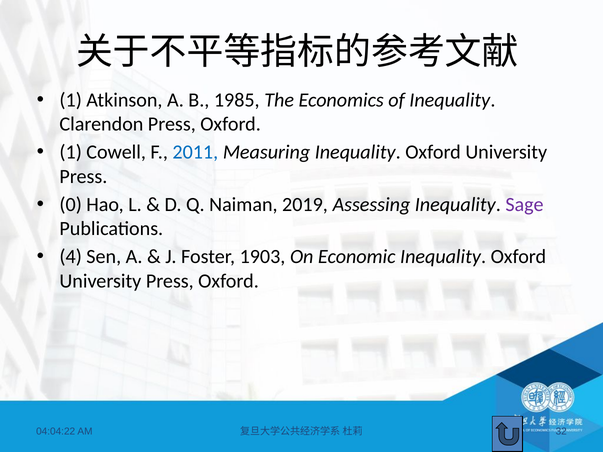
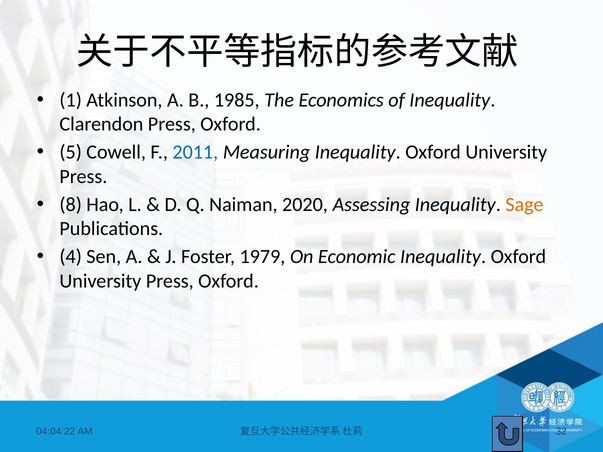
1: 1 -> 5 (71, 152)
0: 0 -> 8 (71, 205)
2019: 2019 -> 2020 (305, 205)
Sage colour: purple -> orange (524, 205)
1903: 1903 -> 1979 (262, 257)
